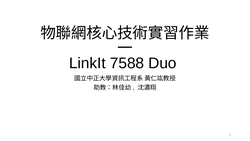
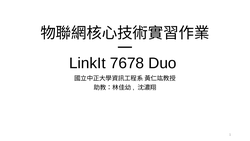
7588: 7588 -> 7678 (127, 63)
